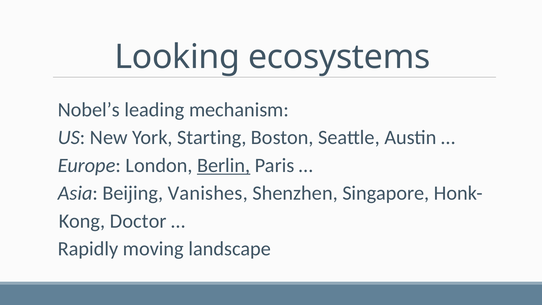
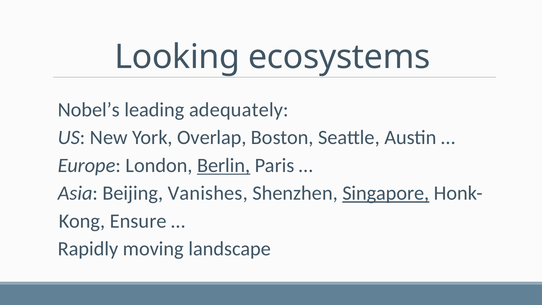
mechanism: mechanism -> adequately (239, 110)
Starting: Starting -> Overlap (212, 138)
Singapore underline: none -> present (386, 193)
Doctor: Doctor -> Ensure (138, 221)
